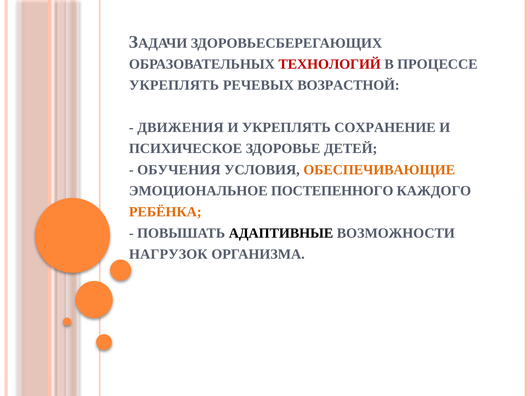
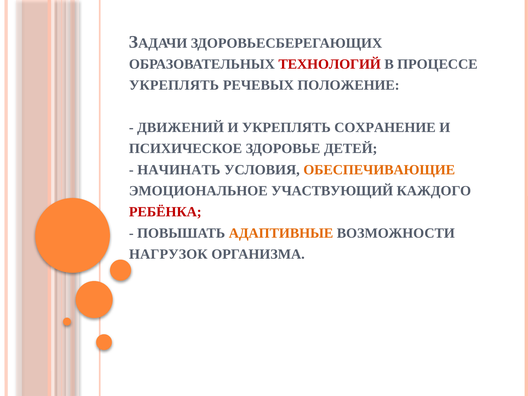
ВОЗРАСТНОЙ: ВОЗРАСТНОЙ -> ПОЛОЖЕНИЕ (348, 85)
ДВИЖЕНИЯ: ДВИЖЕНИЯ -> ДВИЖЕНИЙ (181, 128)
ОБУЧЕНИЯ: ОБУЧЕНИЯ -> НАЧИНАТЬ (179, 170)
ПОСТЕПЕННОГО: ПОСТЕПЕННОГО -> УЧАСТВУЮЩИЙ (332, 191)
РЕБЁНКА colour: orange -> red (165, 212)
АДАПТИВНЫЕ colour: black -> orange (281, 233)
